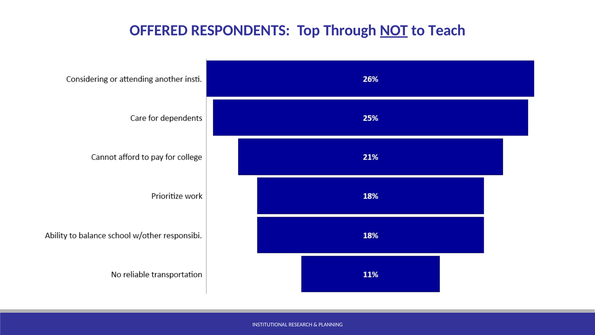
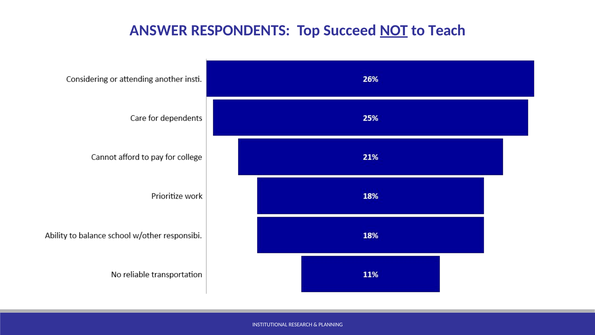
OFFERED: OFFERED -> ANSWER (159, 30)
Through: Through -> Succeed (350, 30)
